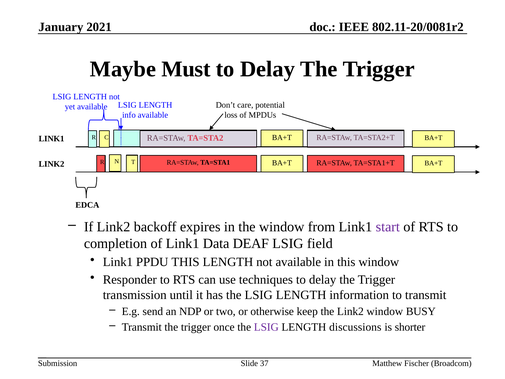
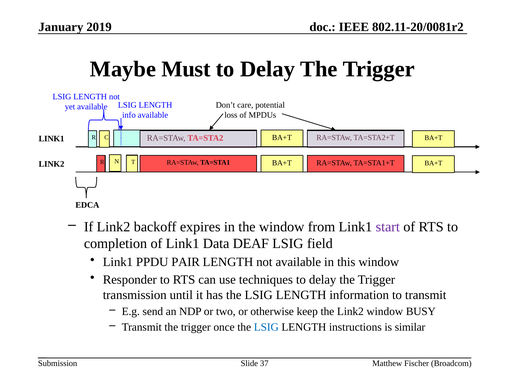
2021: 2021 -> 2019 (99, 27)
PPDU THIS: THIS -> PAIR (186, 262)
LSIG colour: purple -> blue (266, 327)
discussions: discussions -> instructions (355, 327)
shorter: shorter -> similar (410, 327)
